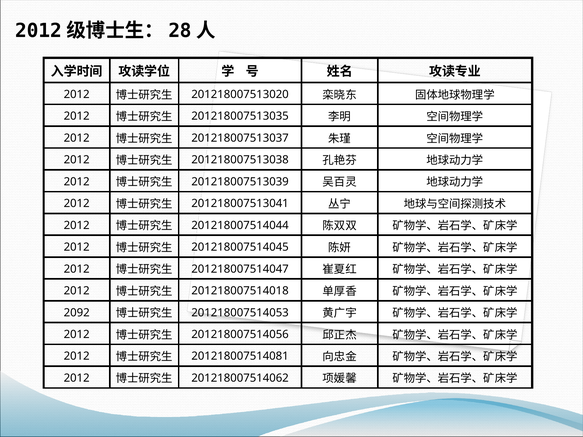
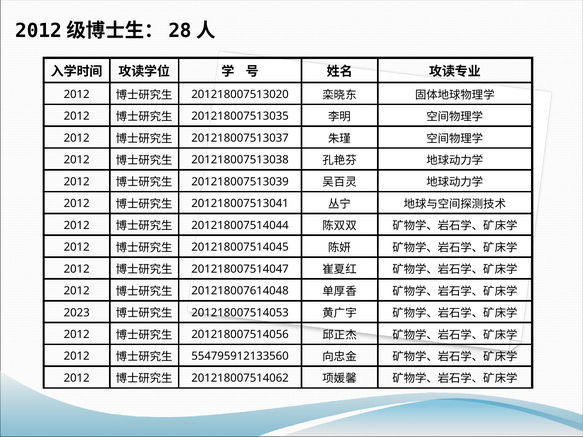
201218007514018: 201218007514018 -> 201218007614048 (240, 291)
2092: 2092 -> 2023 (77, 313)
201218007514081: 201218007514081 -> 554795912133560 (240, 356)
